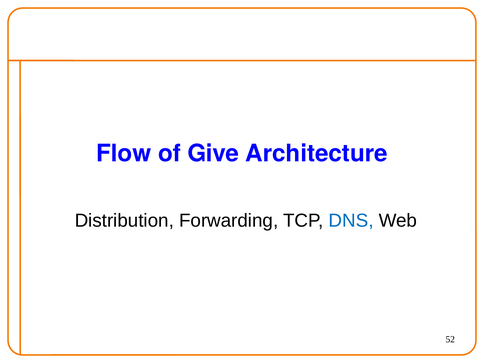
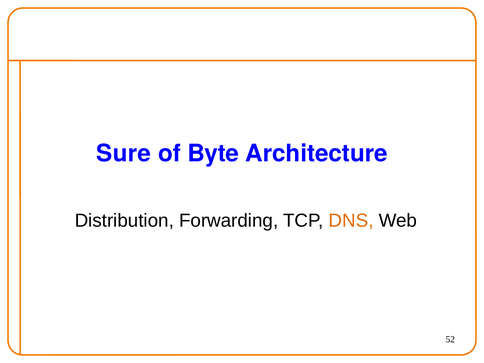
Flow: Flow -> Sure (124, 153)
Give: Give -> Byte (213, 153)
DNS colour: blue -> orange (351, 221)
